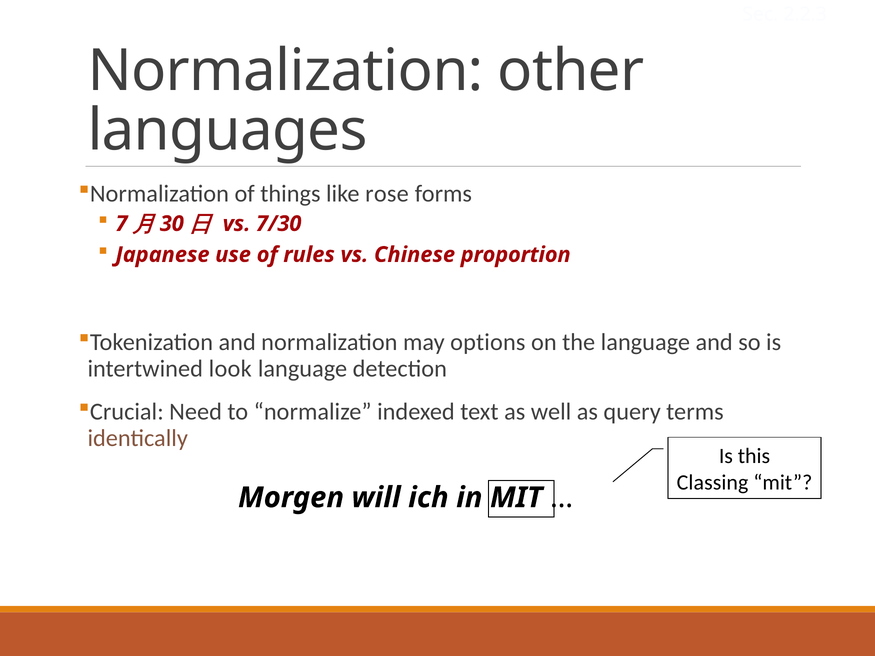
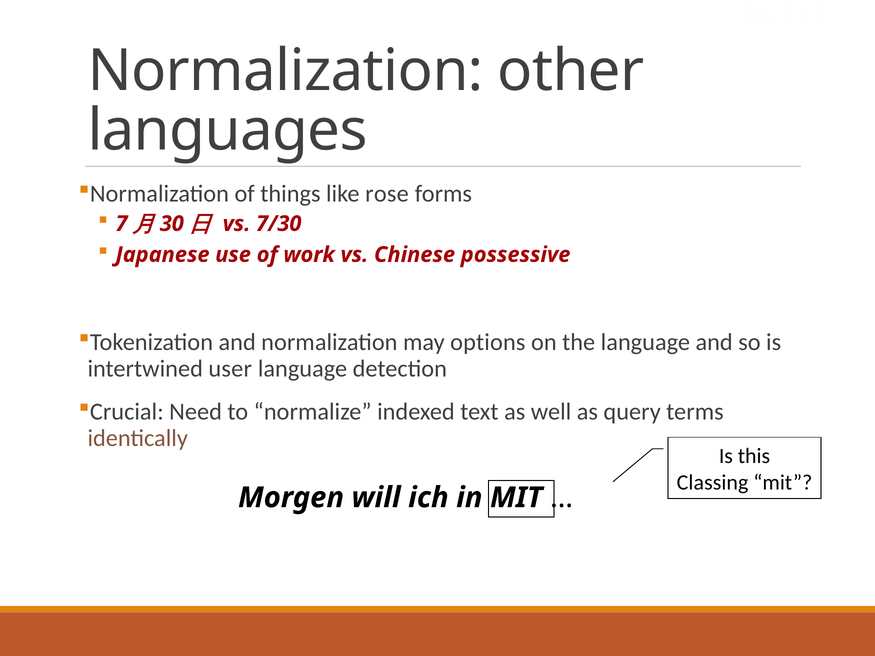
rules: rules -> work (309, 255)
proportion: proportion -> possessive (516, 255)
look: look -> user (230, 369)
